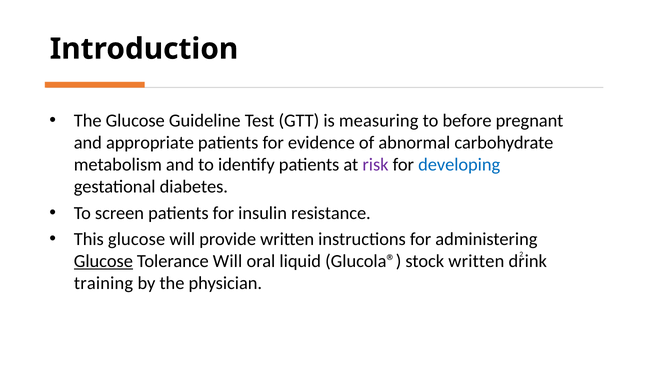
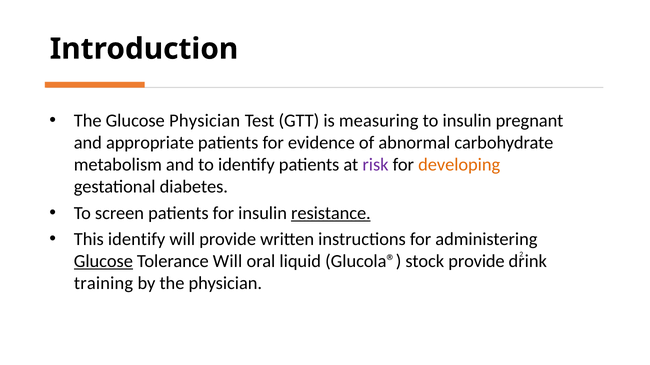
Glucose Guideline: Guideline -> Physician (205, 121)
to before: before -> insulin (467, 121)
developing colour: blue -> orange (459, 165)
resistance underline: none -> present (331, 213)
This glucose: glucose -> identify (137, 239)
stock written: written -> provide (477, 262)
